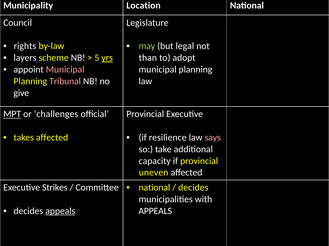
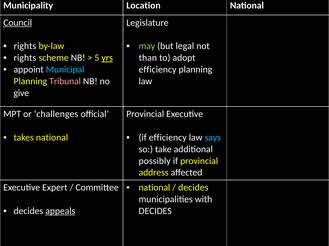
Council underline: none -> present (18, 23)
layers: layers -> rights (25, 58)
Municipal colour: pink -> light blue (65, 70)
municipal: municipal -> efficiency (158, 70)
MPT underline: present -> none (12, 114)
takes affected: affected -> national (52, 138)
if resilience: resilience -> efficiency (168, 138)
says colour: pink -> light blue (213, 138)
capacity: capacity -> possibly (155, 161)
uneven: uneven -> address (154, 173)
Strikes: Strikes -> Expert (55, 188)
APPEALS: APPEALS -> DECIDES (155, 212)
